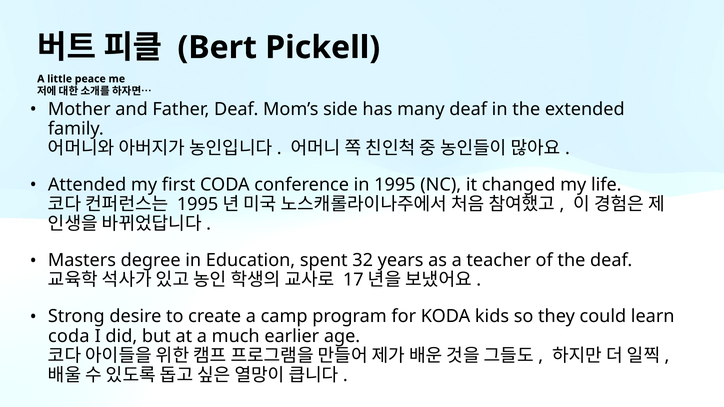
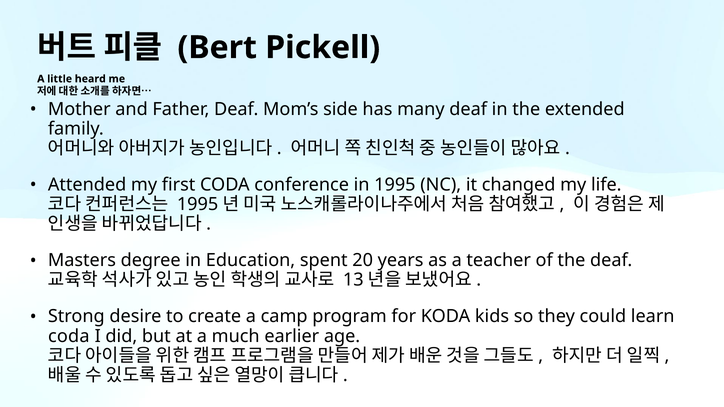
peace: peace -> heard (90, 79)
32: 32 -> 20 (363, 261)
17: 17 -> 13 (353, 280)
